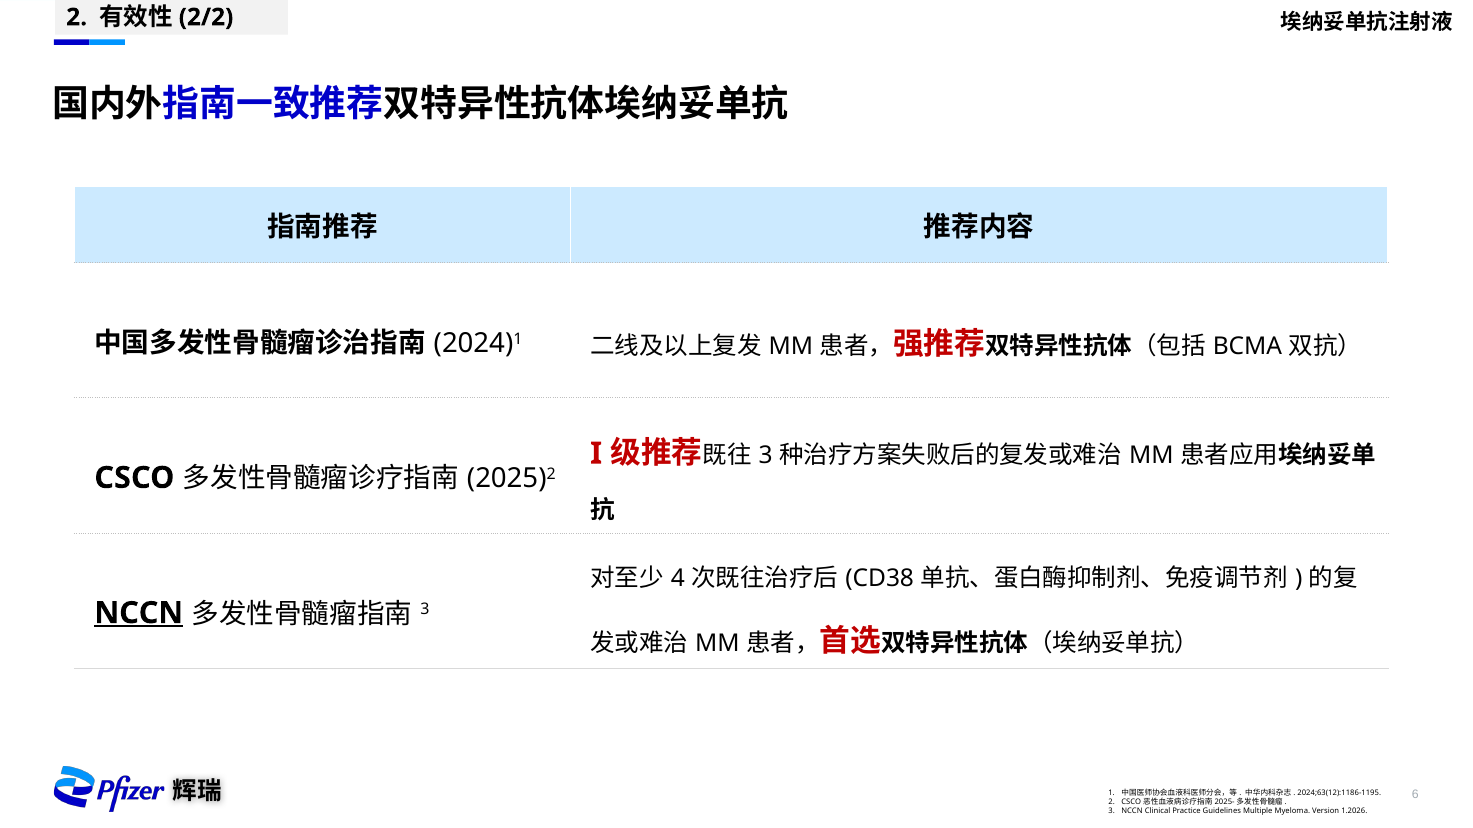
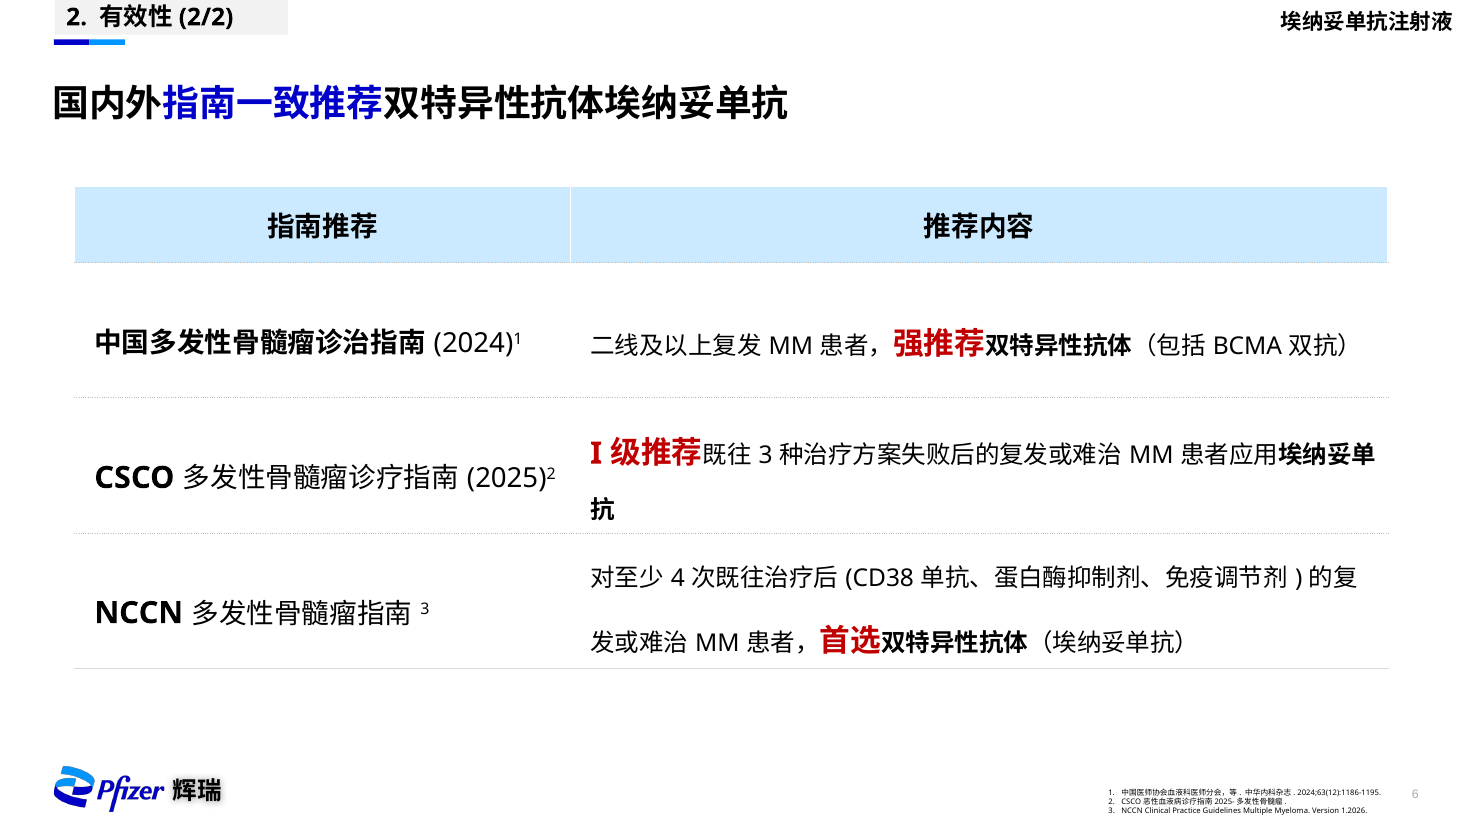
NCCN underline: present -> none (139, 613)
